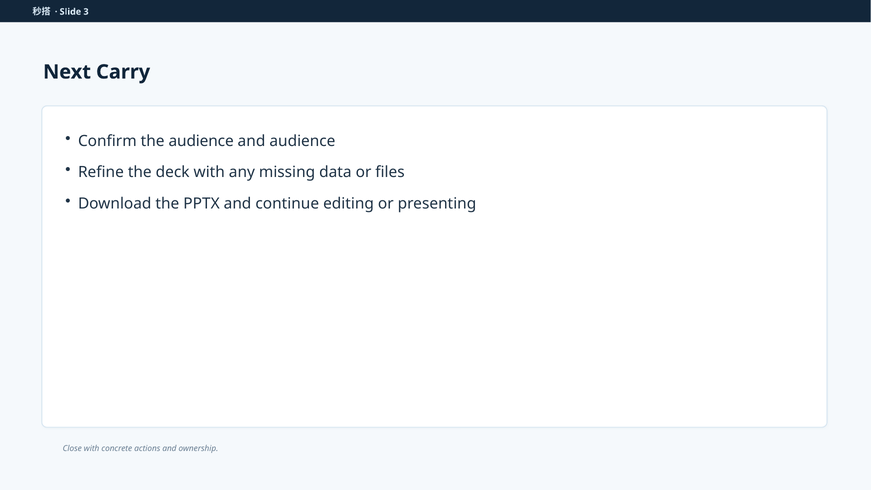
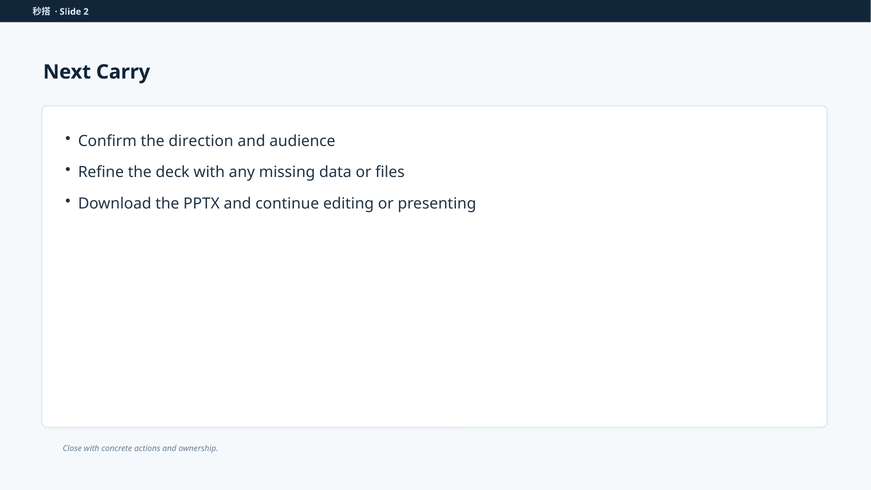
3: 3 -> 2 (86, 12)
the audience: audience -> direction (201, 141)
